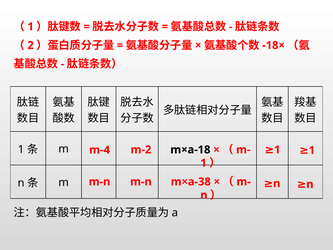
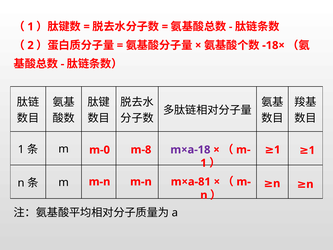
m-2: m-2 -> m-8 (141, 150)
m×a-18 colour: black -> purple (190, 150)
m-4: m-4 -> m-0 (100, 150)
m×a-38: m×a-38 -> m×a-81 (191, 182)
